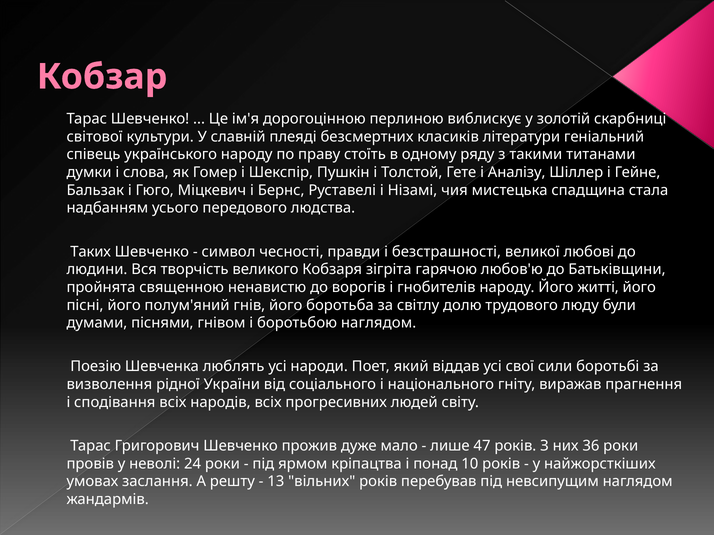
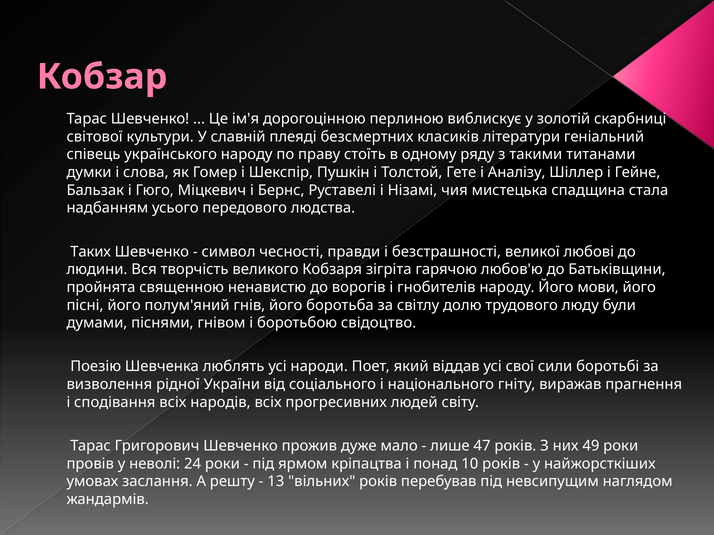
житті: житті -> мови (598, 288)
боротьбою наглядом: наглядом -> свідоцтво (379, 323)
36: 36 -> 49 (591, 446)
